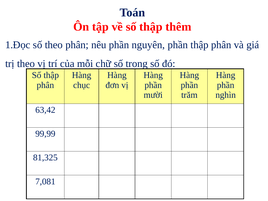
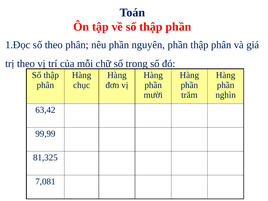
thập thêm: thêm -> phần (178, 27)
